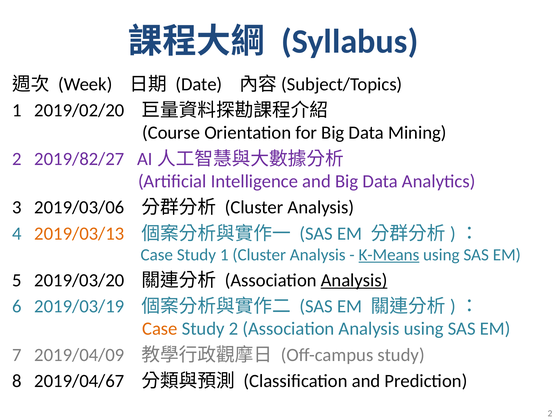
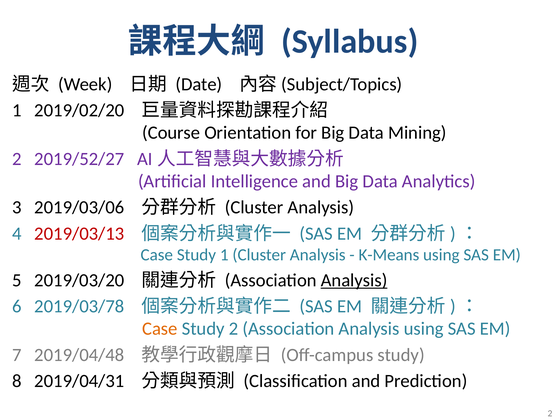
2019/82/27: 2019/82/27 -> 2019/52/27 (79, 159)
2019/03/13 colour: orange -> red (79, 234)
K-Means underline: present -> none (389, 255)
2019/03/19: 2019/03/19 -> 2019/03/78 (79, 306)
2019/04/09: 2019/04/09 -> 2019/04/48 (79, 355)
2019/04/67: 2019/04/67 -> 2019/04/31 (79, 381)
